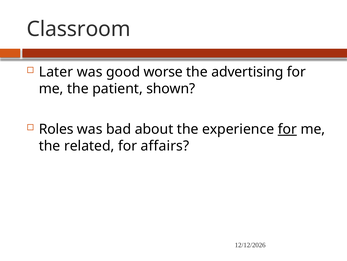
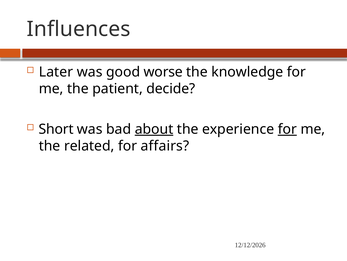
Classroom: Classroom -> Influences (79, 29)
advertising: advertising -> knowledge (247, 72)
shown: shown -> decide (171, 89)
Roles: Roles -> Short (56, 129)
about underline: none -> present (154, 129)
